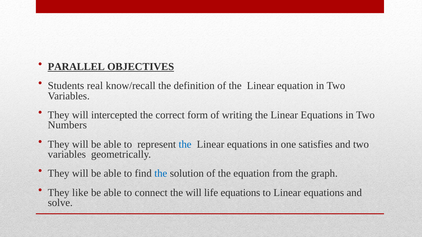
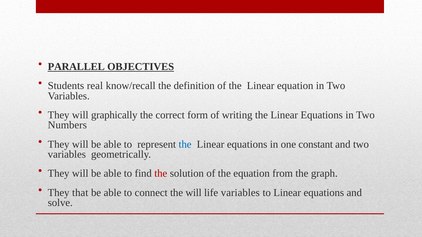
intercepted: intercepted -> graphically (114, 115)
satisfies: satisfies -> constant (316, 144)
the colour: blue -> red (161, 174)
like: like -> that (80, 193)
life equations: equations -> variables (240, 193)
